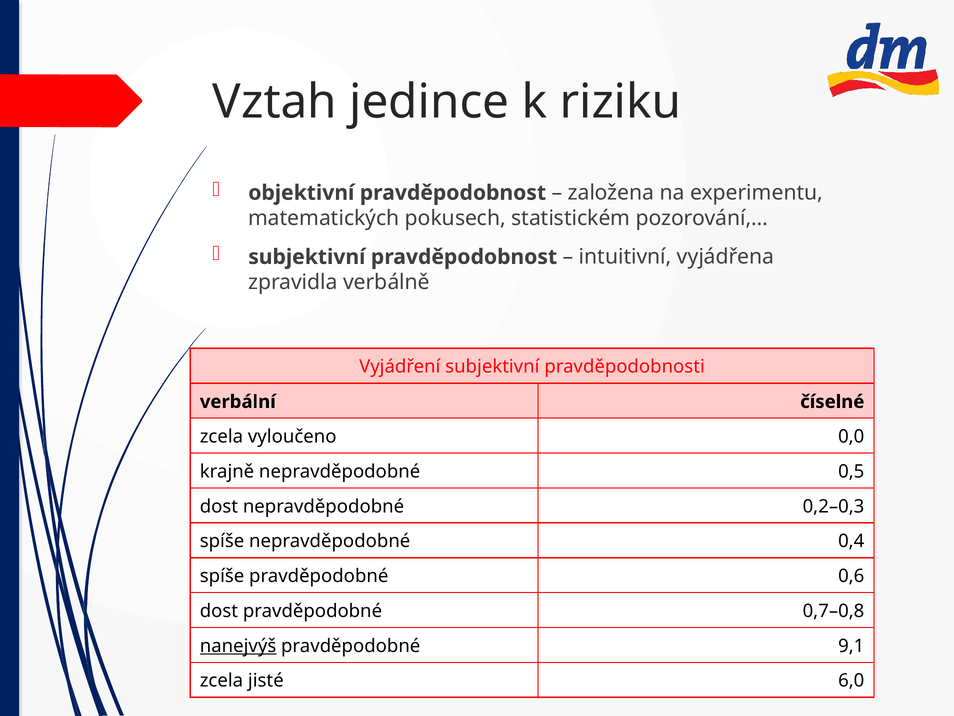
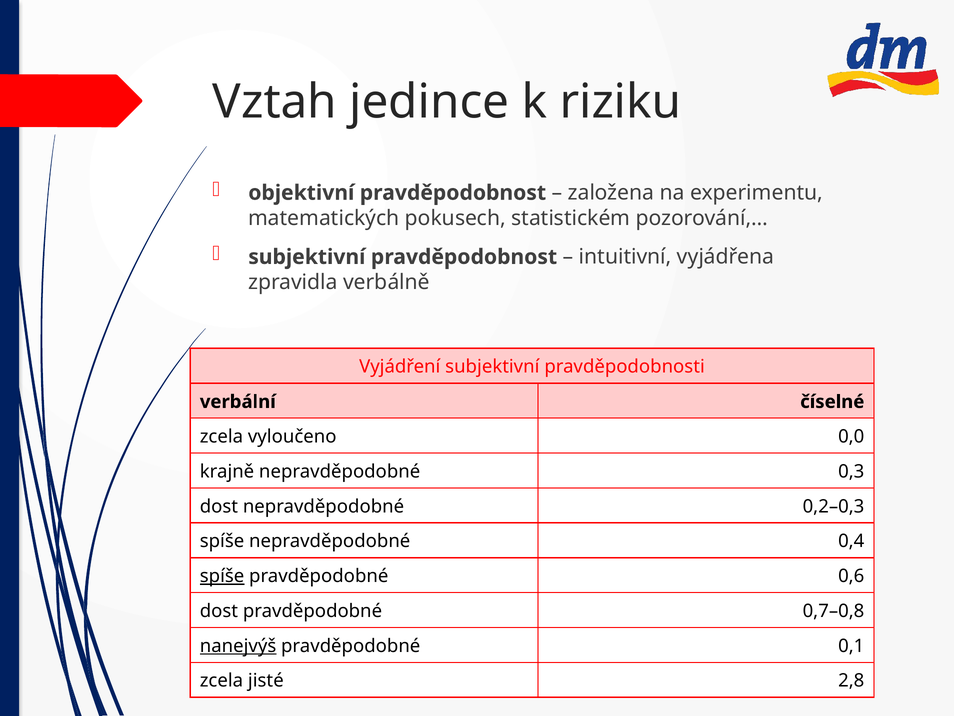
0,5: 0,5 -> 0,3 (851, 471)
spíše underline: none -> present (222, 576)
9,1: 9,1 -> 0,1 (851, 646)
6,0: 6,0 -> 2,8 (851, 680)
